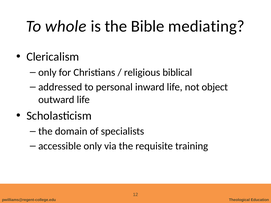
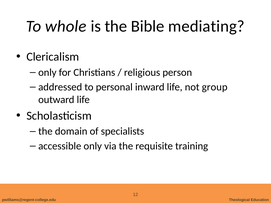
biblical: biblical -> person (177, 72)
object: object -> group (215, 87)
